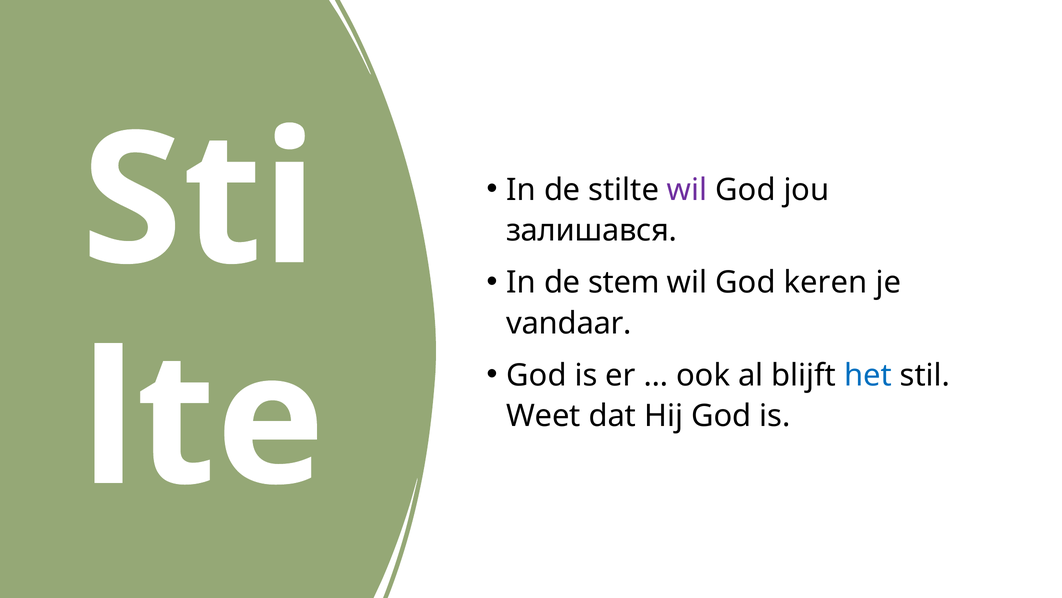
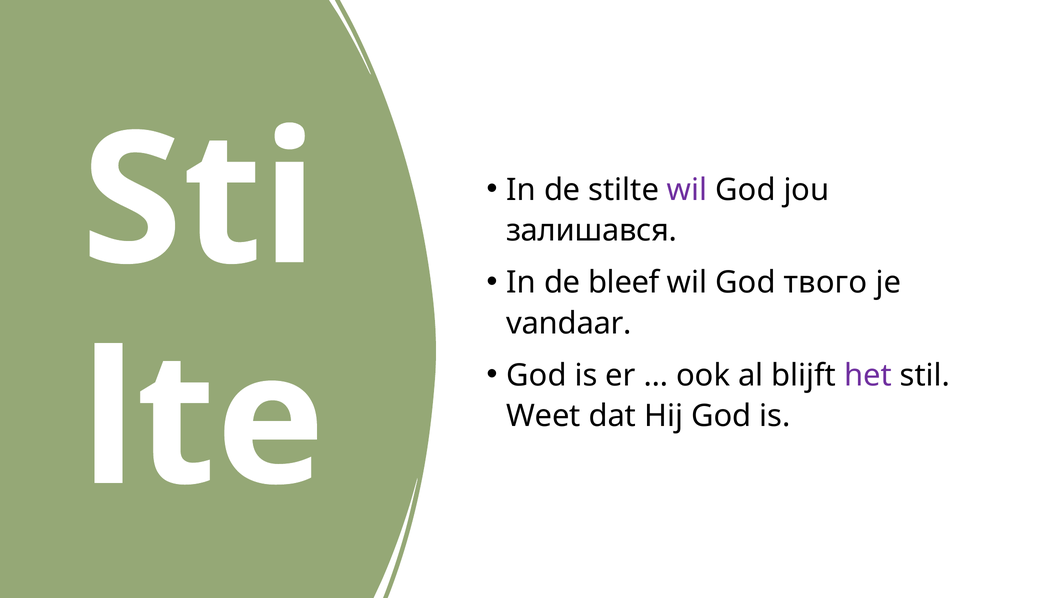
stem: stem -> bleef (624, 282)
keren: keren -> твого (825, 282)
het colour: blue -> purple (868, 375)
